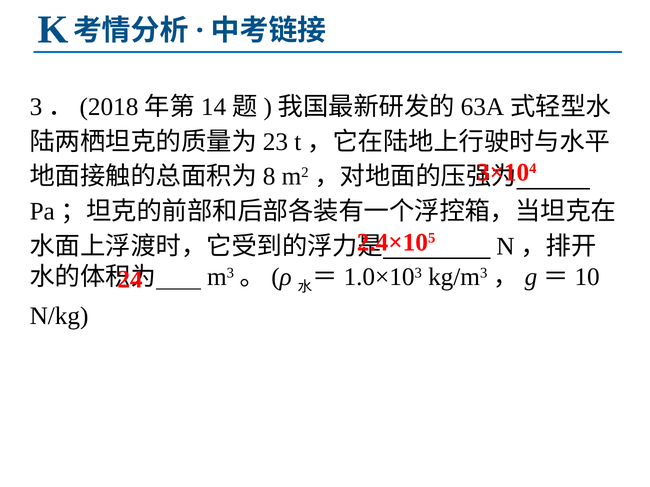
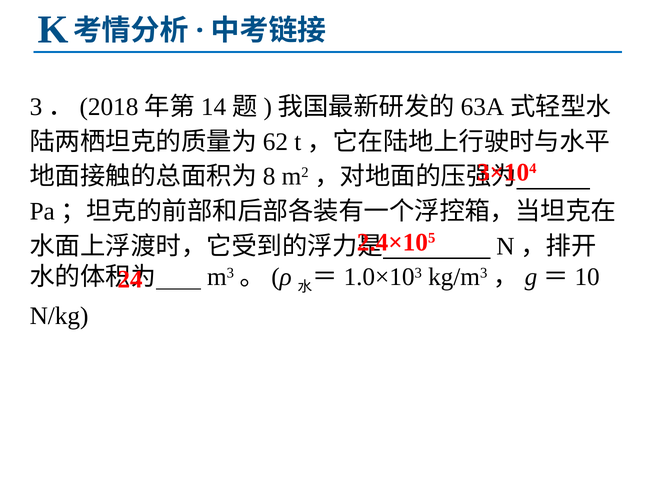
23: 23 -> 62 (275, 142)
